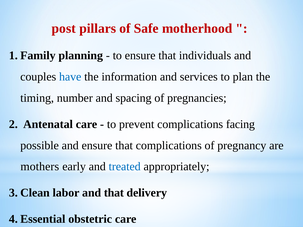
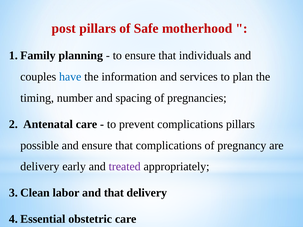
complications facing: facing -> pillars (240, 124)
mothers: mothers -> delivery (40, 167)
treated colour: blue -> purple (125, 167)
